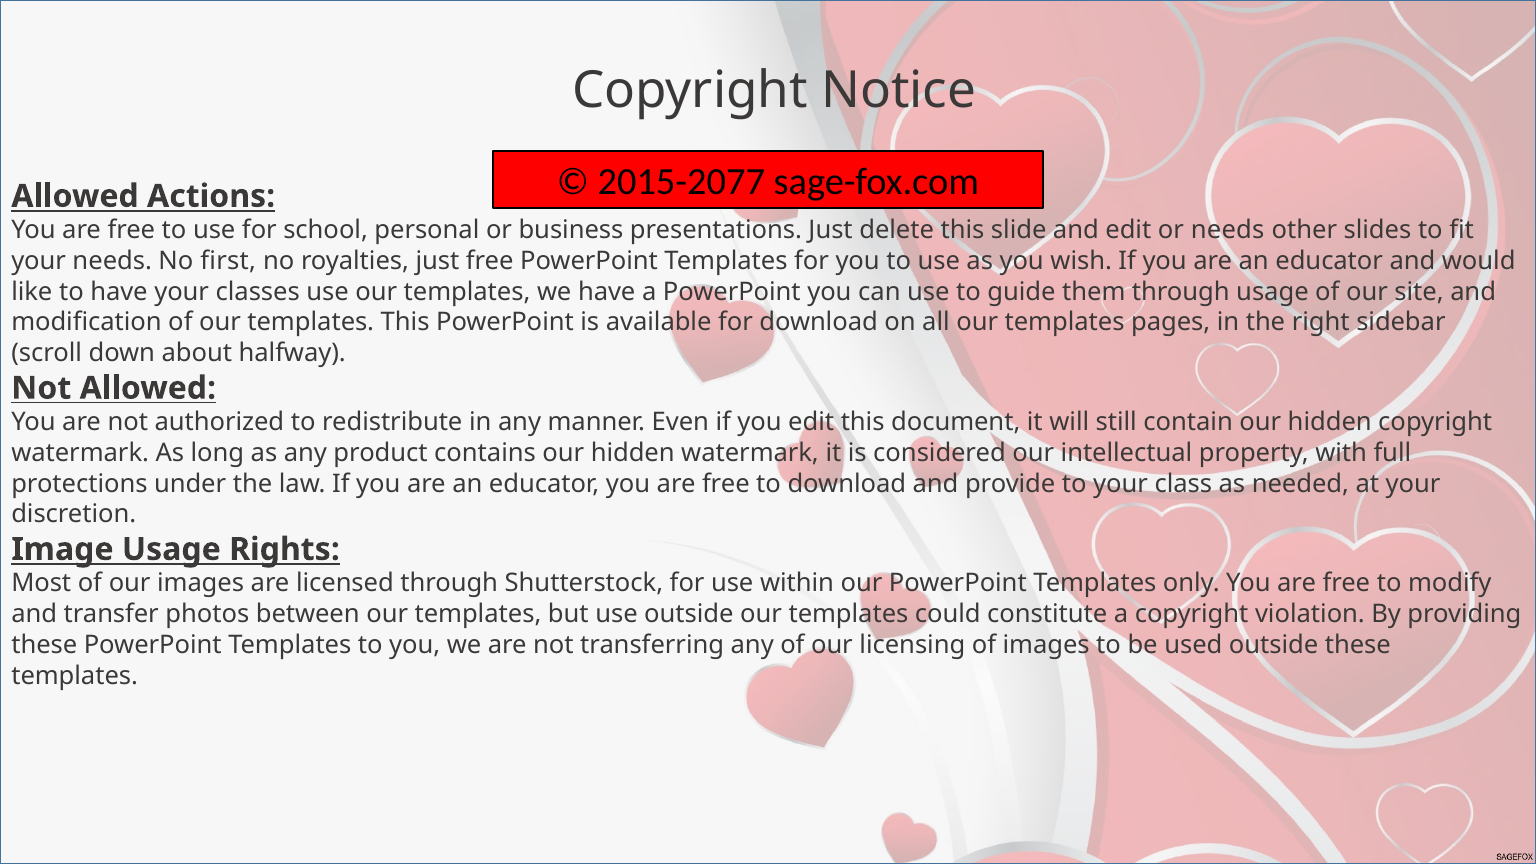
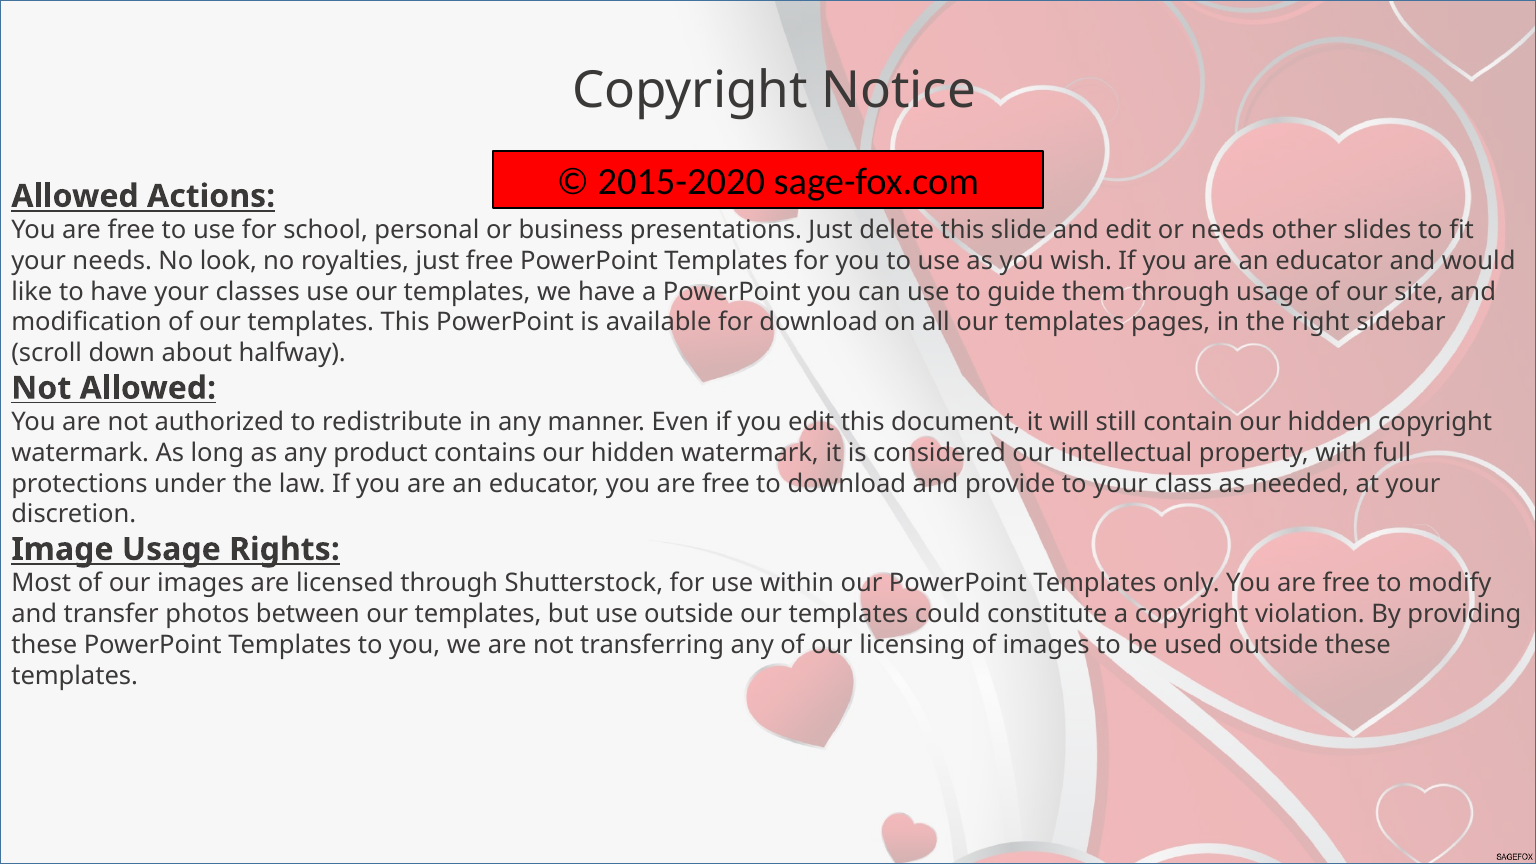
2015-2077: 2015-2077 -> 2015-2020 (681, 182)
first: first -> look (228, 261)
